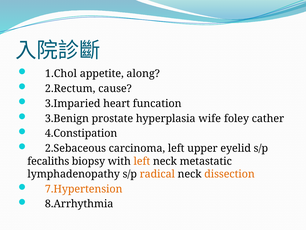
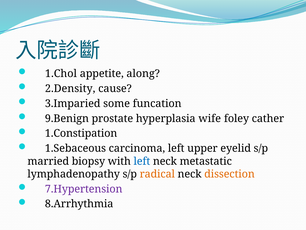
2.Rectum: 2.Rectum -> 2.Density (70, 88)
heart: heart -> some (117, 103)
3.Benign: 3.Benign -> 9.Benign (67, 118)
4.Constipation: 4.Constipation -> 1.Constipation (81, 133)
2.Sebaceous: 2.Sebaceous -> 1.Sebaceous (75, 148)
fecaliths: fecaliths -> married (48, 161)
left colour: orange -> blue (142, 161)
7.Hypertension colour: orange -> purple (84, 189)
